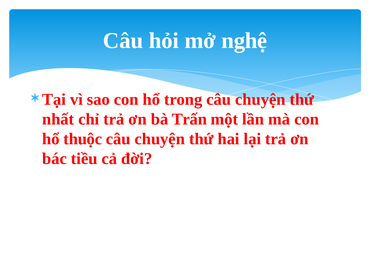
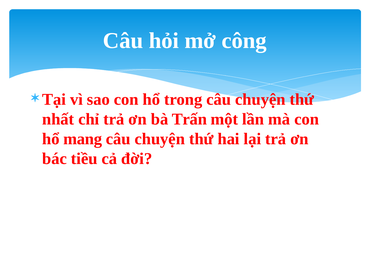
nghệ: nghệ -> công (244, 41)
thuộc: thuộc -> mang (83, 139)
